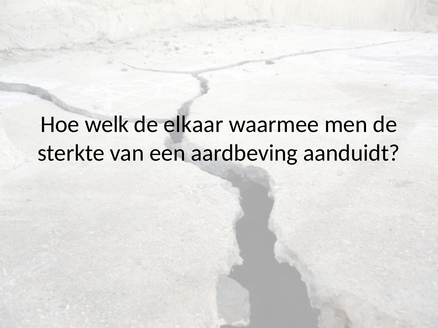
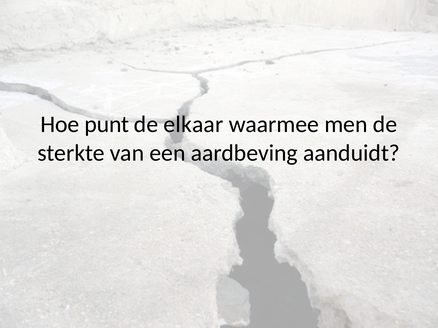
welk: welk -> punt (107, 125)
